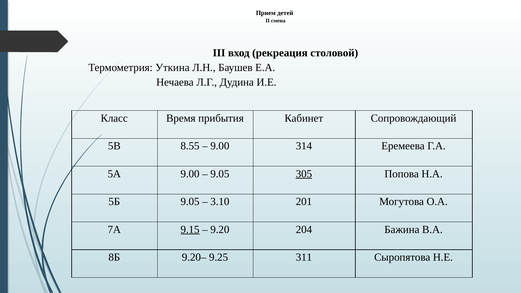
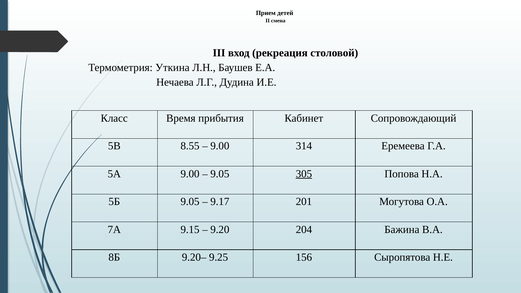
3.10: 3.10 -> 9.17 (220, 202)
9.15 underline: present -> none (190, 229)
311: 311 -> 156 (304, 257)
